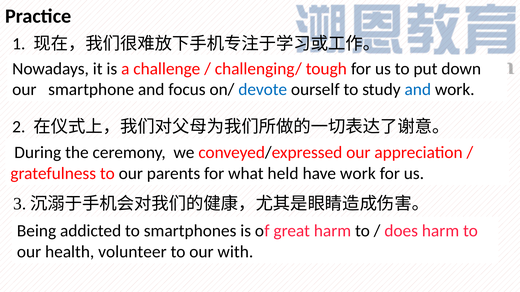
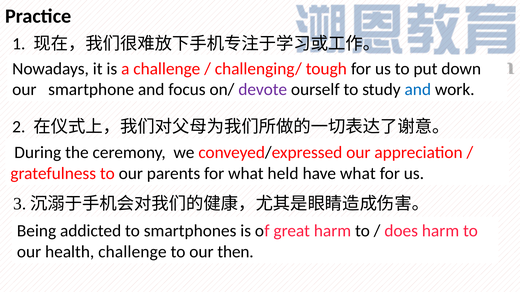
devote colour: blue -> purple (263, 90)
have work: work -> what (358, 174)
volunteer: volunteer -> challenge (132, 252)
with: with -> then (236, 252)
